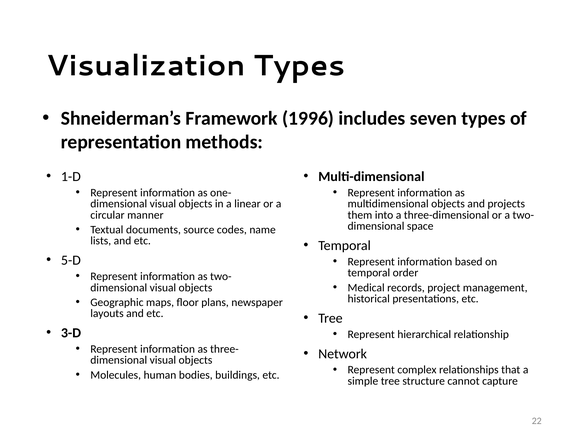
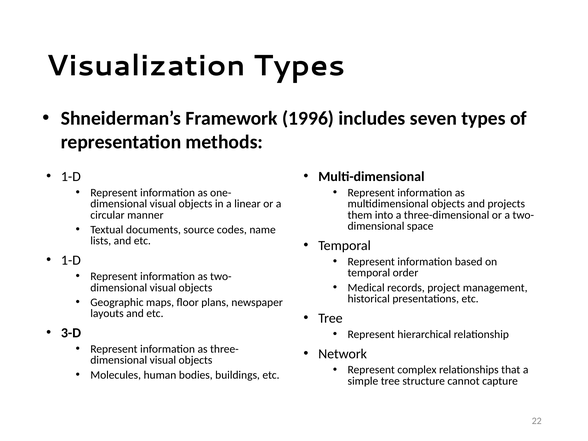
5-D: 5-D -> 1-D (71, 260)
